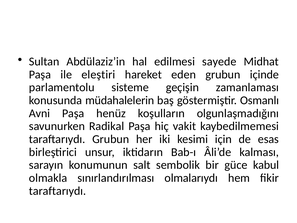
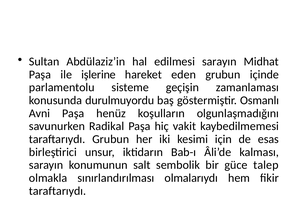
edilmesi sayede: sayede -> sarayın (219, 61)
eleştiri: eleştiri -> işlerine (99, 74)
müdahalelerin: müdahalelerin -> durulmuyordu (120, 100)
kabul: kabul -> talep (266, 165)
